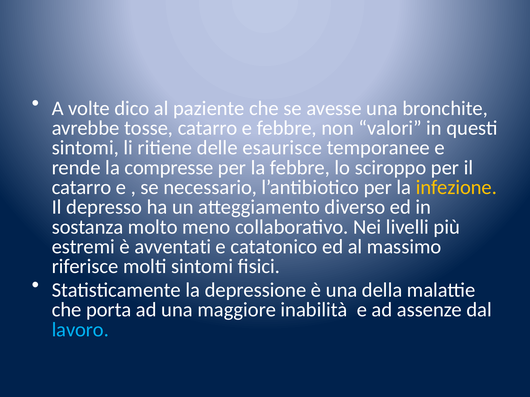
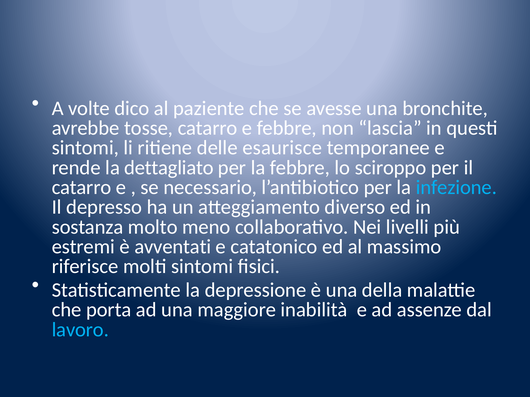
valori: valori -> lascia (390, 128)
compresse: compresse -> dettagliato (169, 168)
infezione colour: yellow -> light blue (456, 188)
